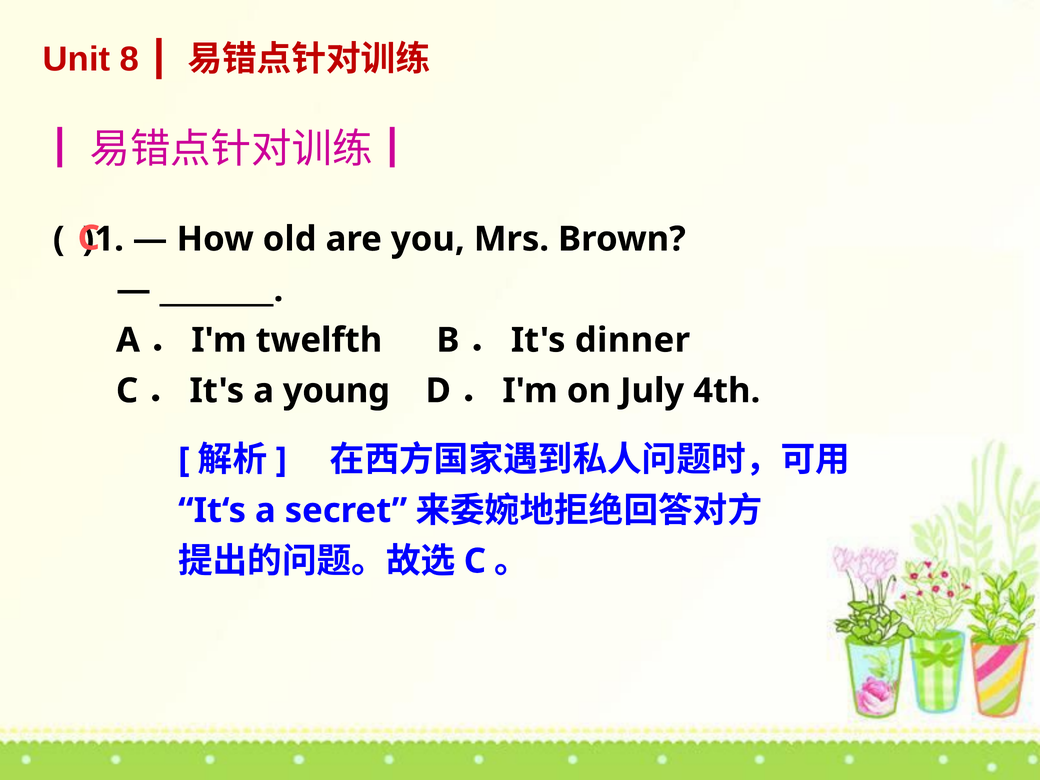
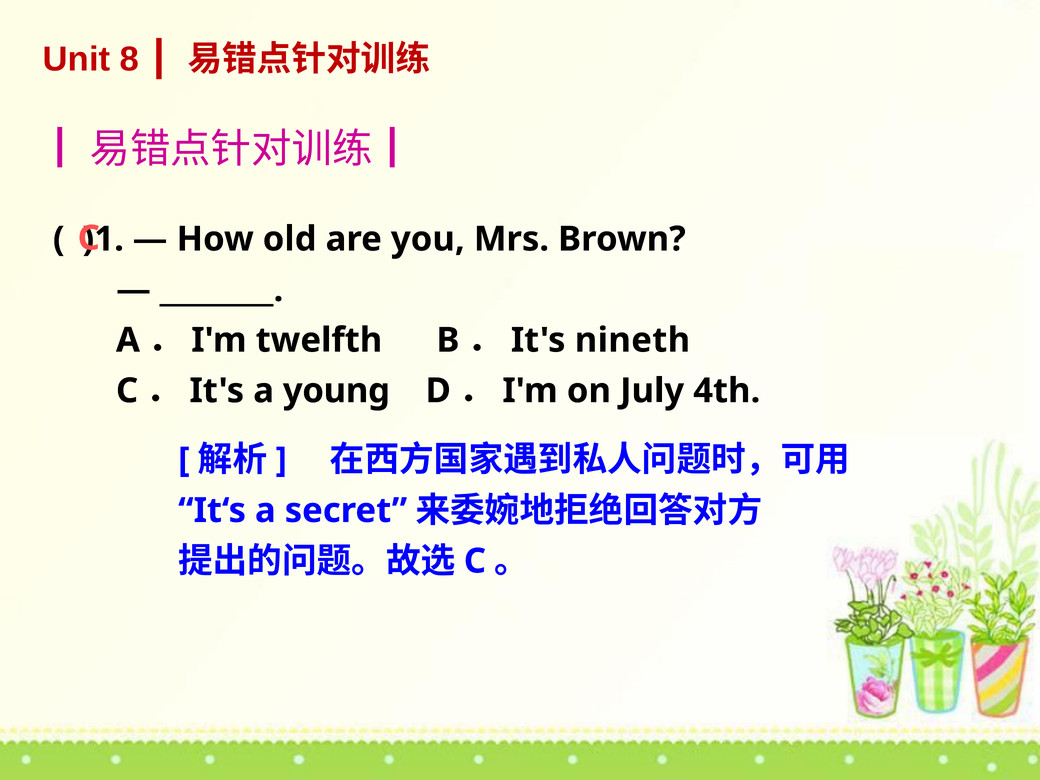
dinner: dinner -> nineth (632, 340)
